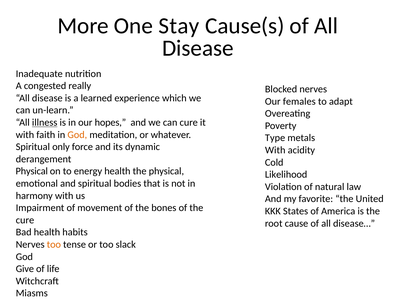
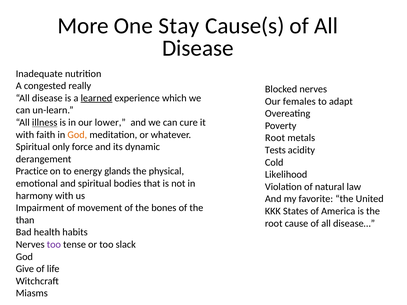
learned underline: none -> present (96, 98)
hopes: hopes -> lower (110, 123)
Type: Type -> Root (275, 138)
With: With -> Tests (275, 150)
Physical: Physical -> Practice (32, 171)
energy health: health -> glands (117, 171)
cure: cure -> than (25, 220)
too colour: orange -> purple (54, 245)
